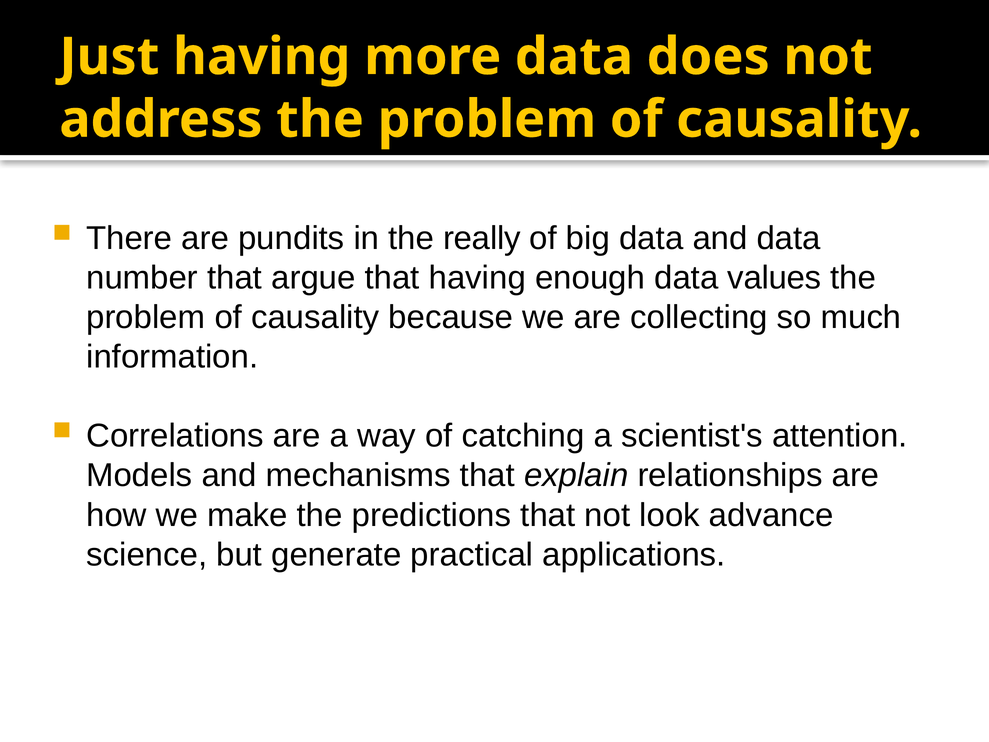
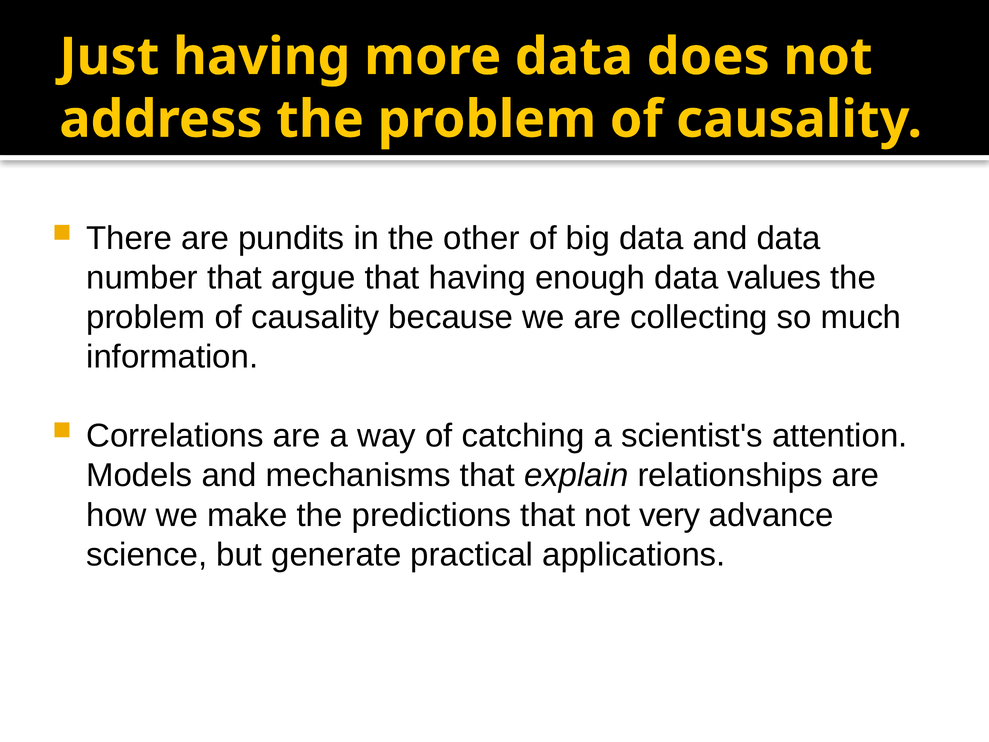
really: really -> other (482, 238)
look: look -> very (670, 515)
